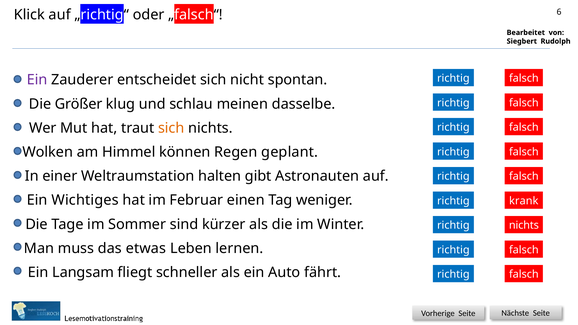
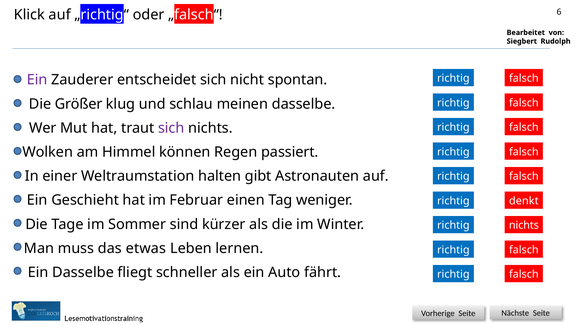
sich colour: orange -> purple (171, 128)
geplant: geplant -> passiert (290, 152)
Wichtiges: Wichtiges -> Geschieht (85, 200)
krank: krank -> denkt (524, 201)
Ein Langsam: Langsam -> Dasselbe (83, 273)
